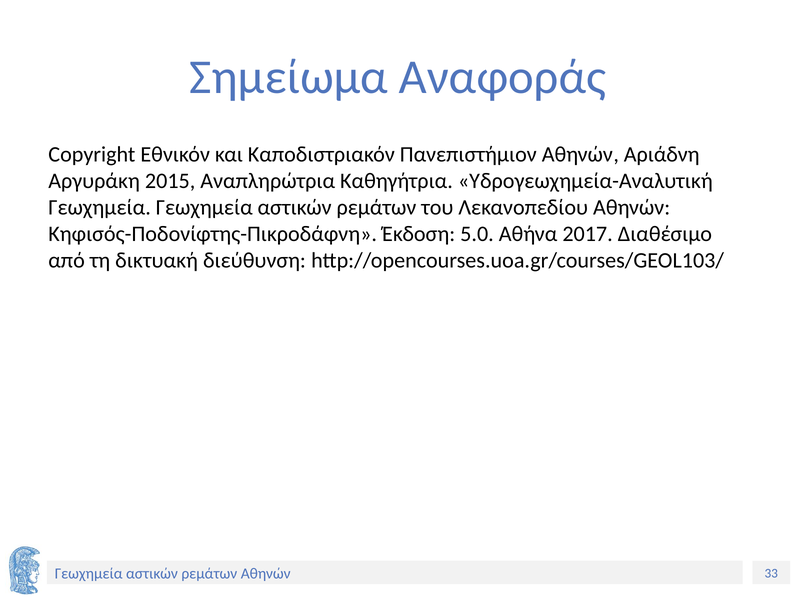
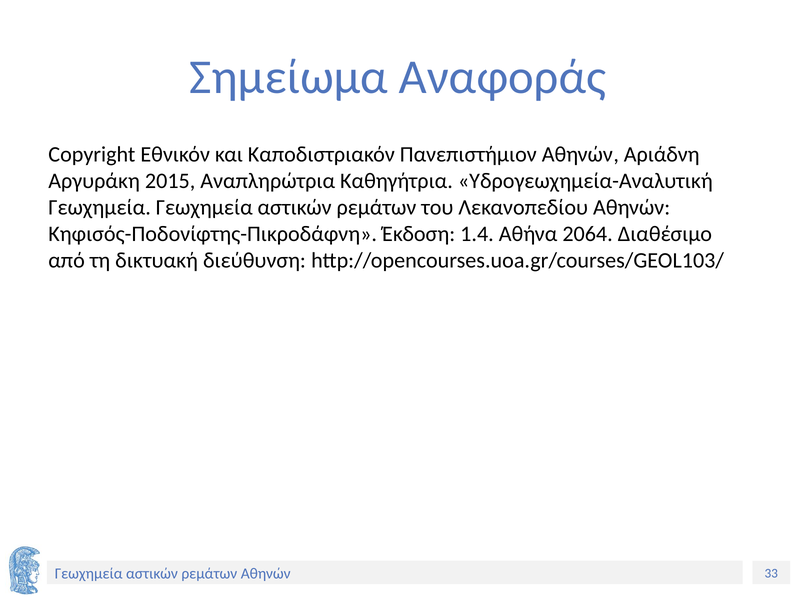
5.0: 5.0 -> 1.4 (477, 234)
2017: 2017 -> 2064 (588, 234)
